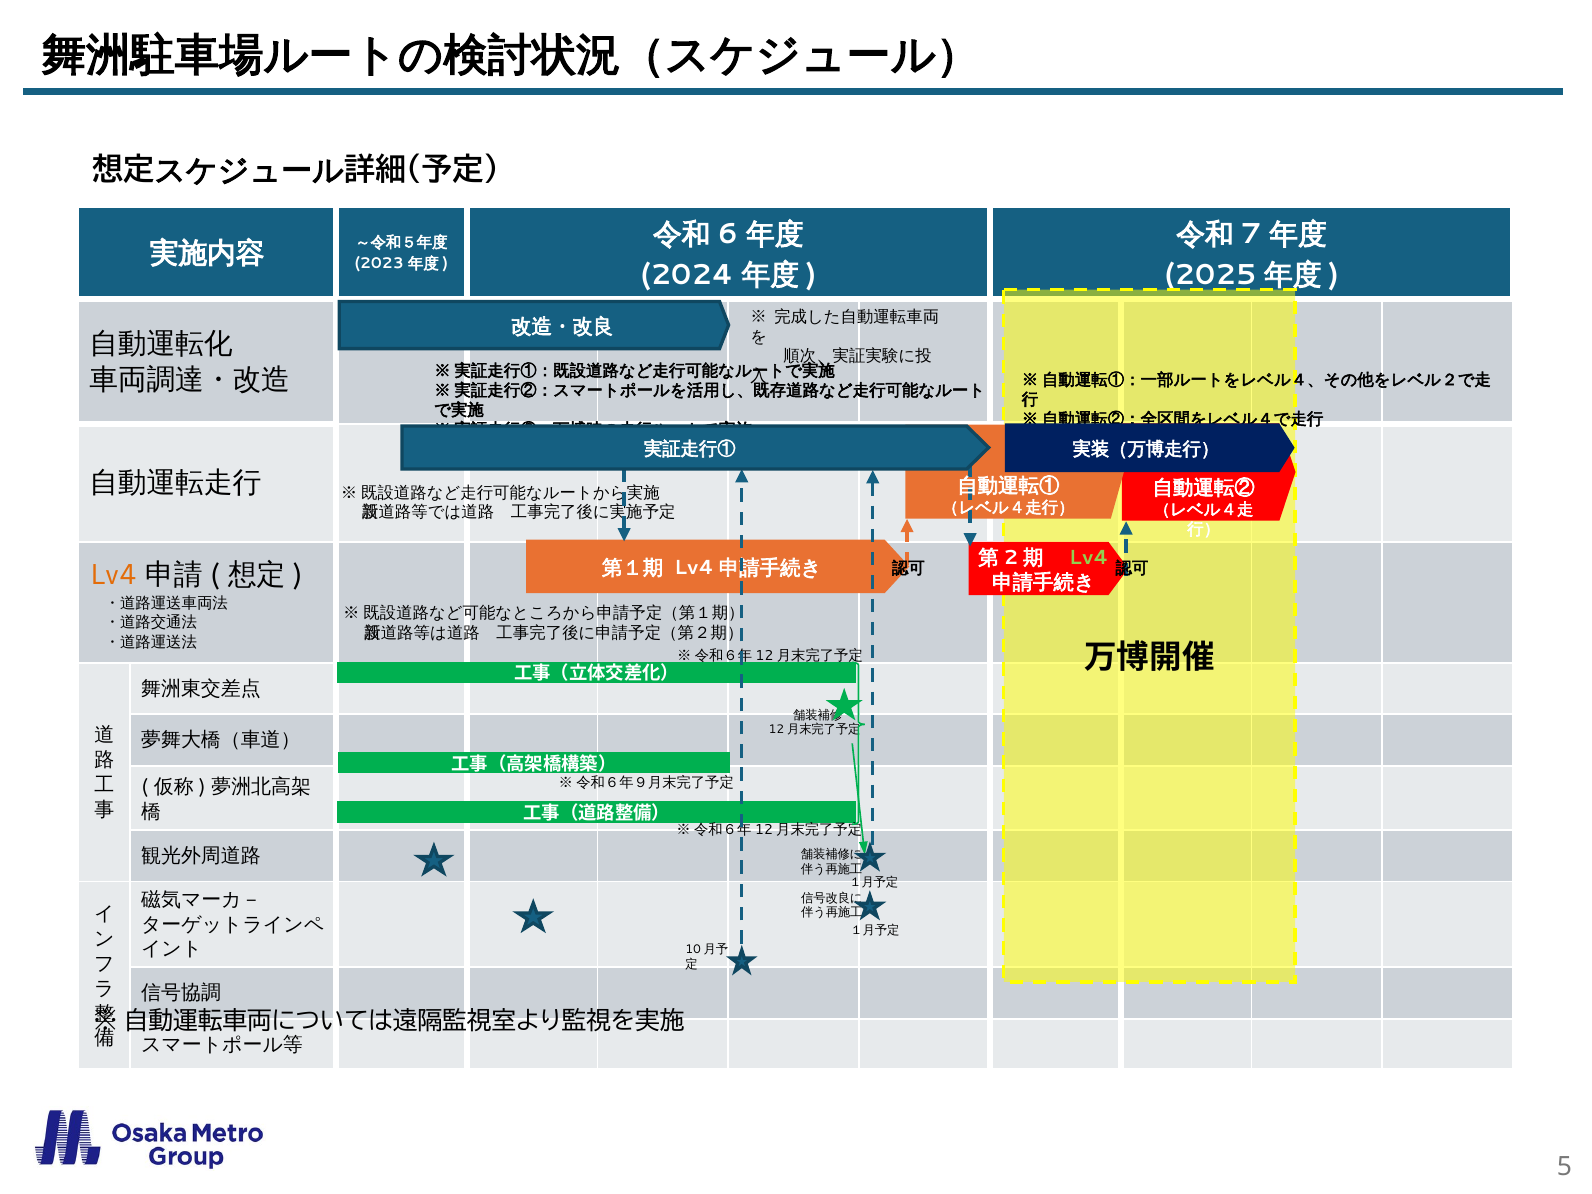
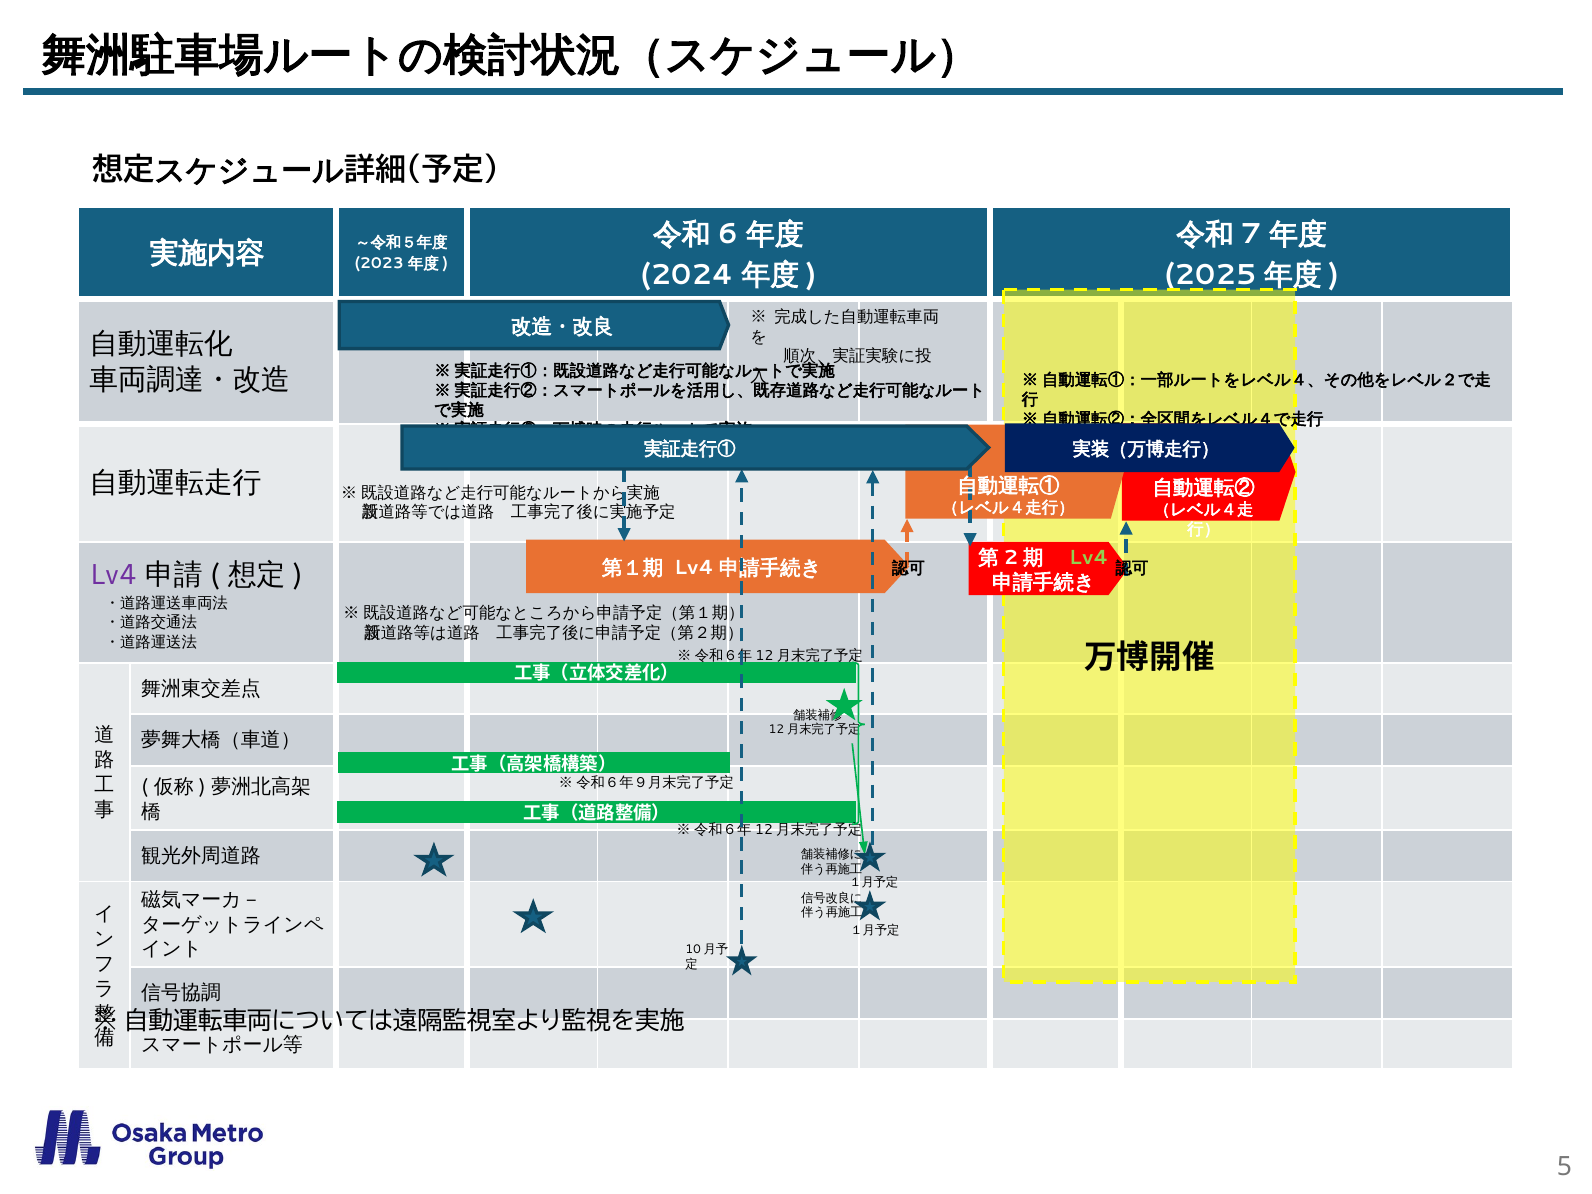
Lv4 colour: orange -> purple (113, 575)
